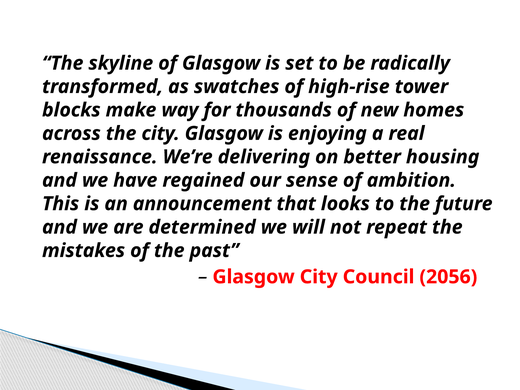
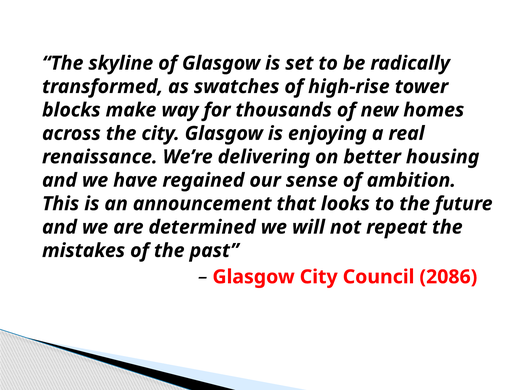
2056: 2056 -> 2086 (448, 277)
